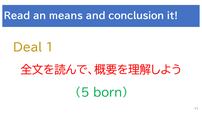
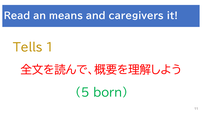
conclusion: conclusion -> caregivers (136, 16)
Deal: Deal -> Tells (28, 47)
